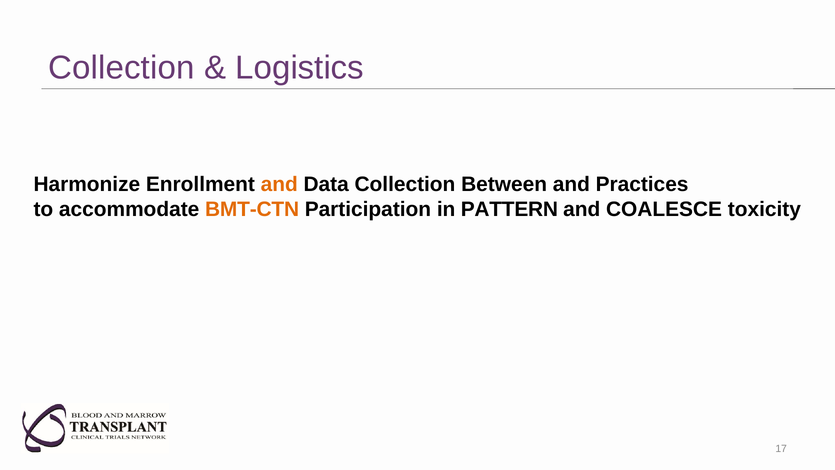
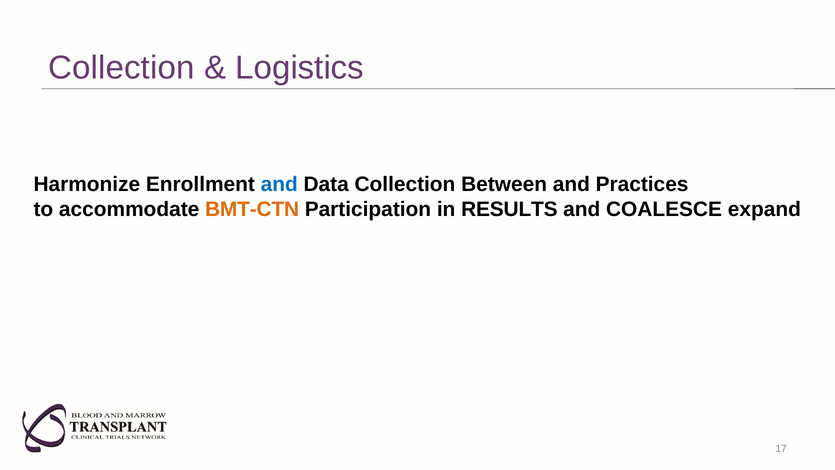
and colour: orange -> blue (279, 184)
PATTERN: PATTERN -> RESULTS (509, 209)
toxicity: toxicity -> expand (764, 209)
